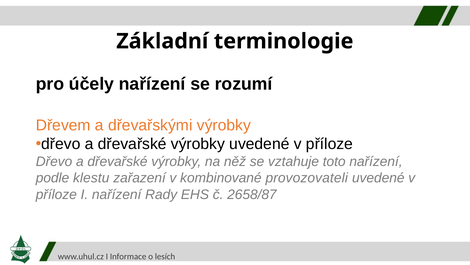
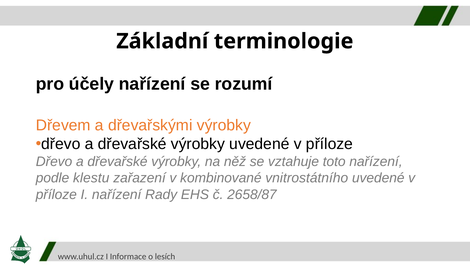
provozovateli: provozovateli -> vnitrostátního (307, 178)
